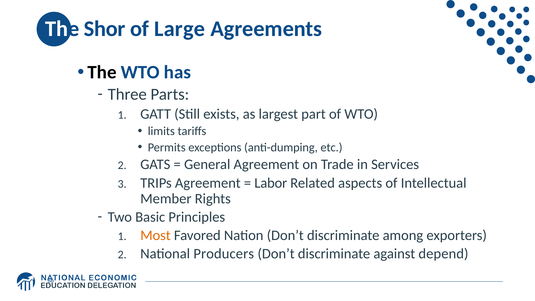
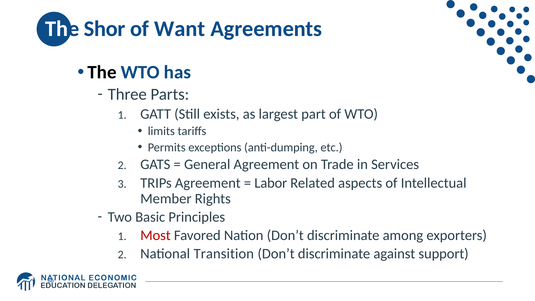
Large: Large -> Want (180, 29)
Most colour: orange -> red (155, 235)
Producers: Producers -> Transition (224, 254)
depend: depend -> support (444, 254)
